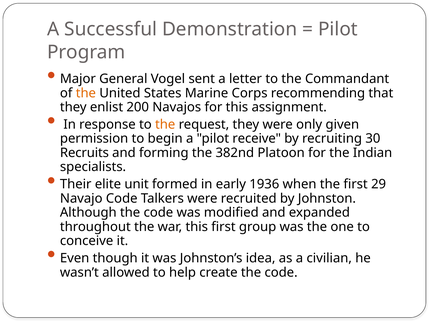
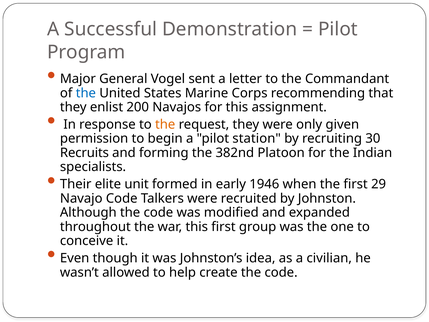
the colour: orange -> blue (86, 93)
receive: receive -> station (257, 139)
1936: 1936 -> 1946 (264, 184)
